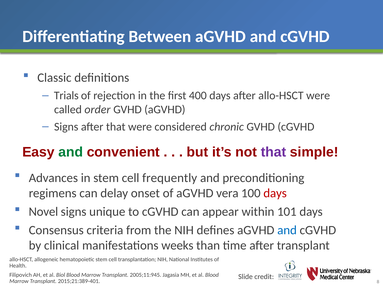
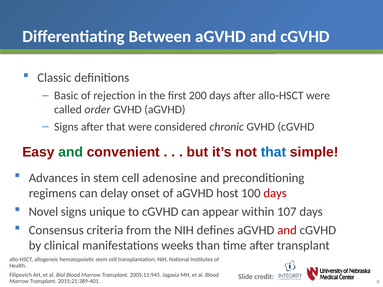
Trials: Trials -> Basic (66, 96)
400: 400 -> 200 (198, 96)
that colour: purple -> blue (273, 152)
frequently: frequently -> adenosine (170, 178)
vera: vera -> host (227, 193)
101: 101 -> 107 (287, 212)
and colour: blue -> red (287, 230)
